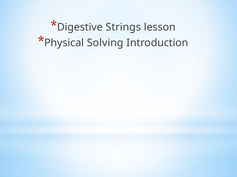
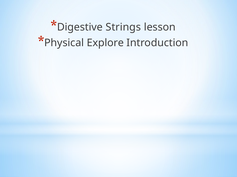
Solving: Solving -> Explore (105, 43)
